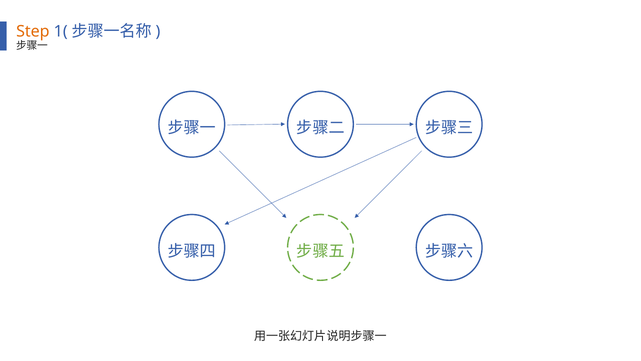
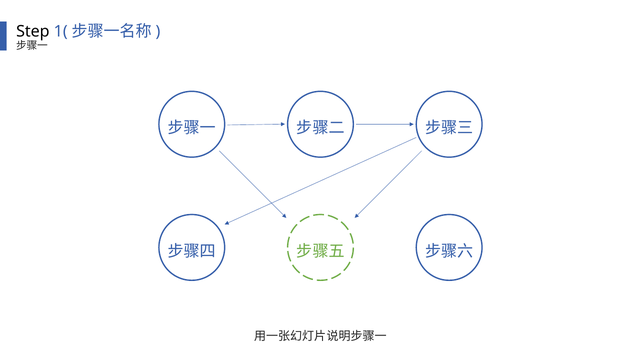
Step colour: orange -> black (33, 32)
